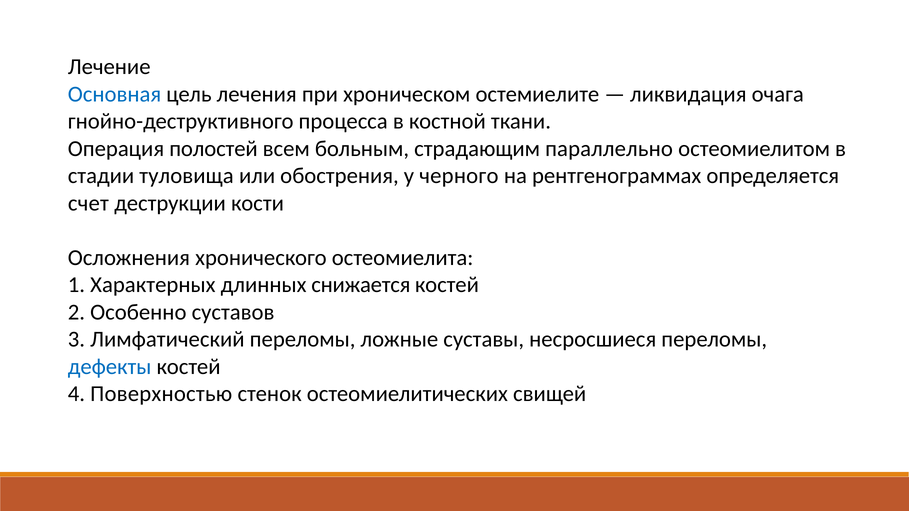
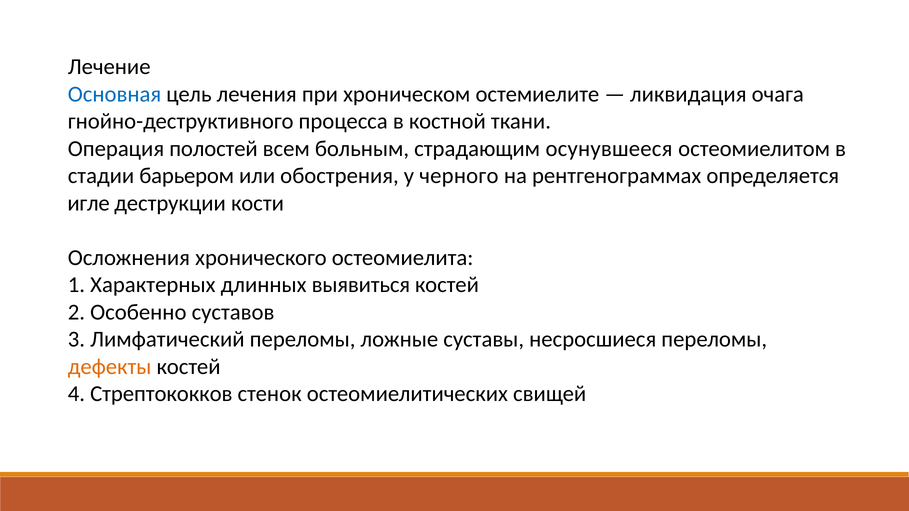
параллельно: параллельно -> осунувшееся (609, 149)
туловища: туловища -> барьером (187, 176)
счет: счет -> игле (89, 203)
снижается: снижается -> выявиться (361, 285)
дефекты colour: blue -> orange (110, 367)
Поверхностью: Поверхностью -> Стрептококков (161, 394)
